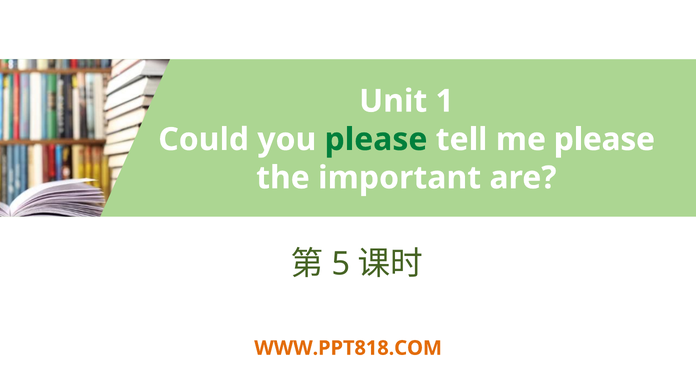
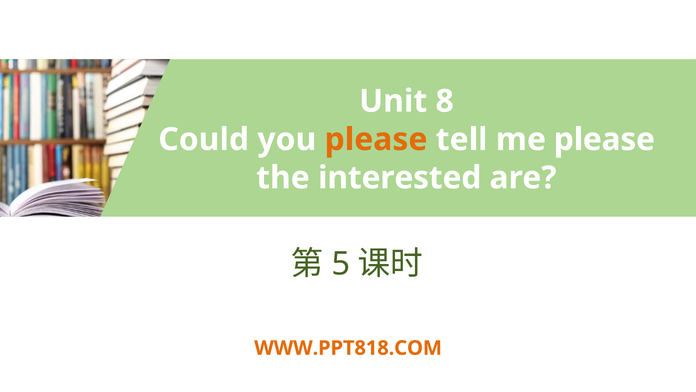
1: 1 -> 8 (445, 101)
please colour: green -> orange (376, 139)
important: important -> interested (400, 178)
